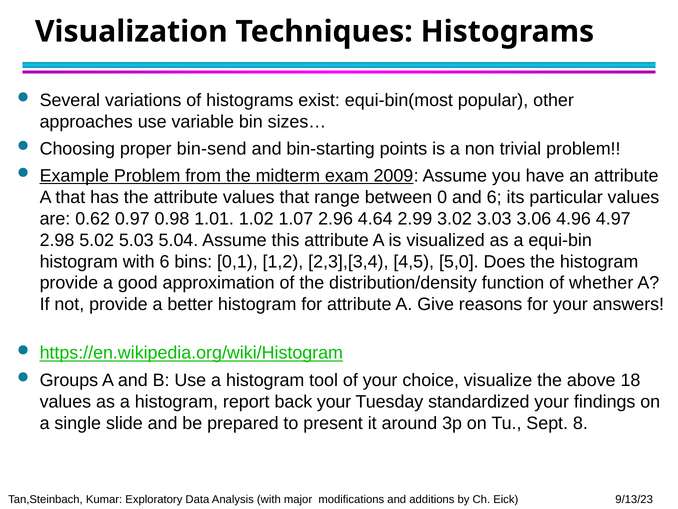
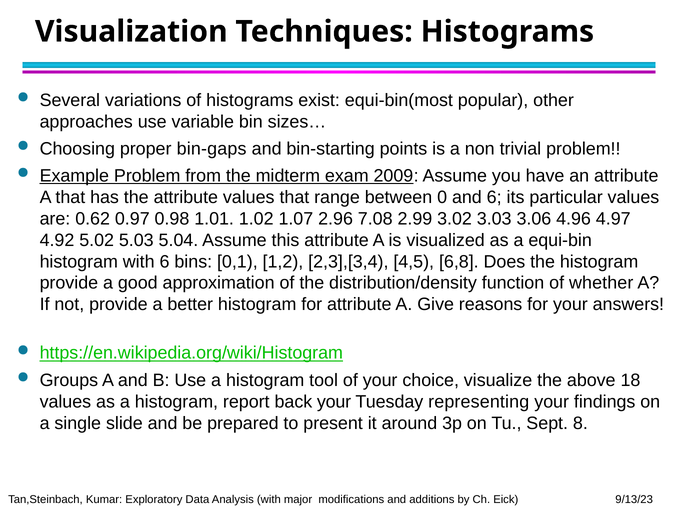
bin-send: bin-send -> bin-gaps (212, 148)
4.64: 4.64 -> 7.08 (375, 218)
2.98: 2.98 -> 4.92 (57, 240)
5,0: 5,0 -> 6,8 (459, 261)
standardized: standardized -> representing (479, 401)
